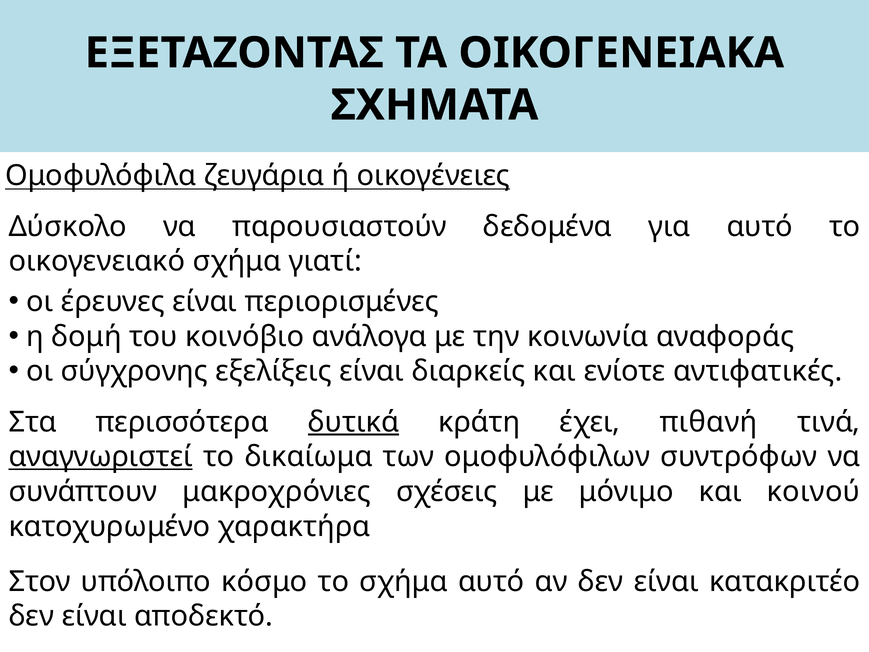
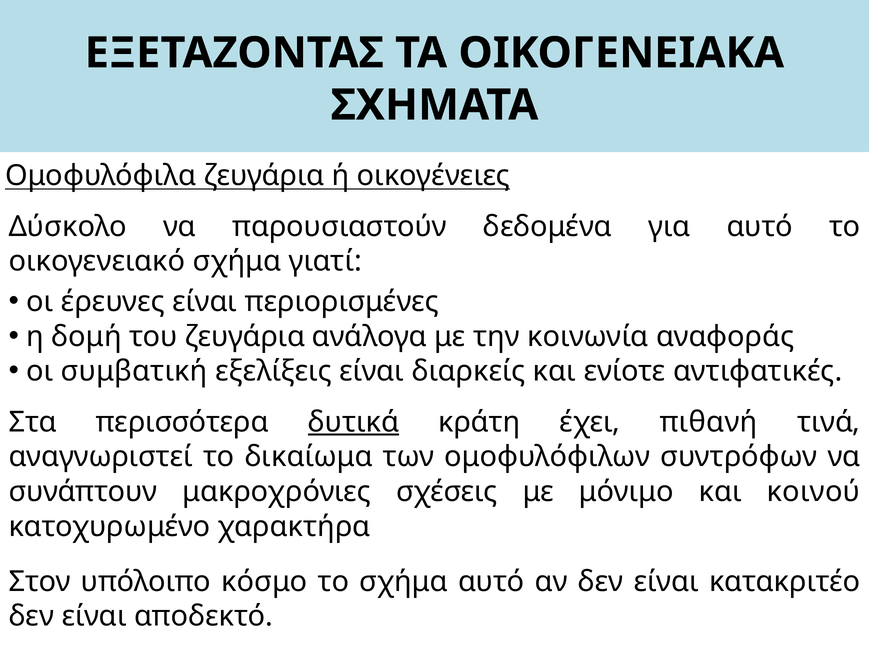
του κοινόβιο: κοινόβιο -> ζευγάρια (245, 336)
σύγχρονης: σύγχρονης -> συμβατική (134, 371)
αναγνωριστεί underline: present -> none (101, 457)
